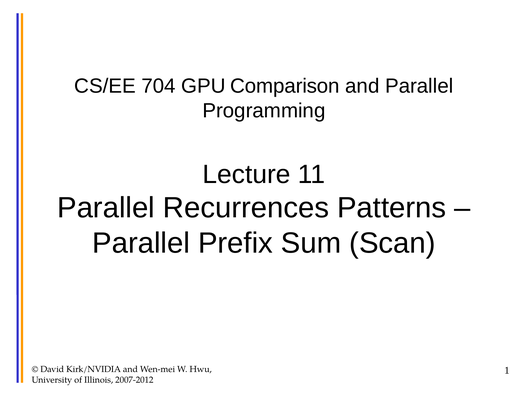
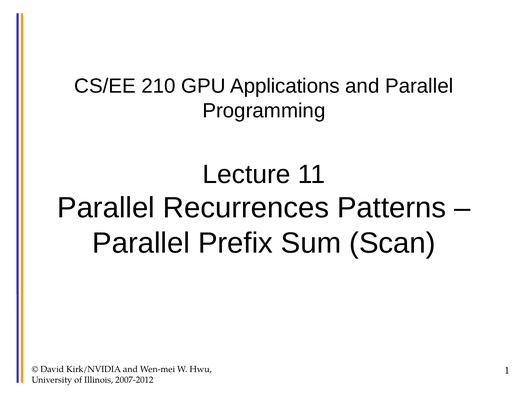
704: 704 -> 210 (158, 86)
Comparison: Comparison -> Applications (285, 86)
